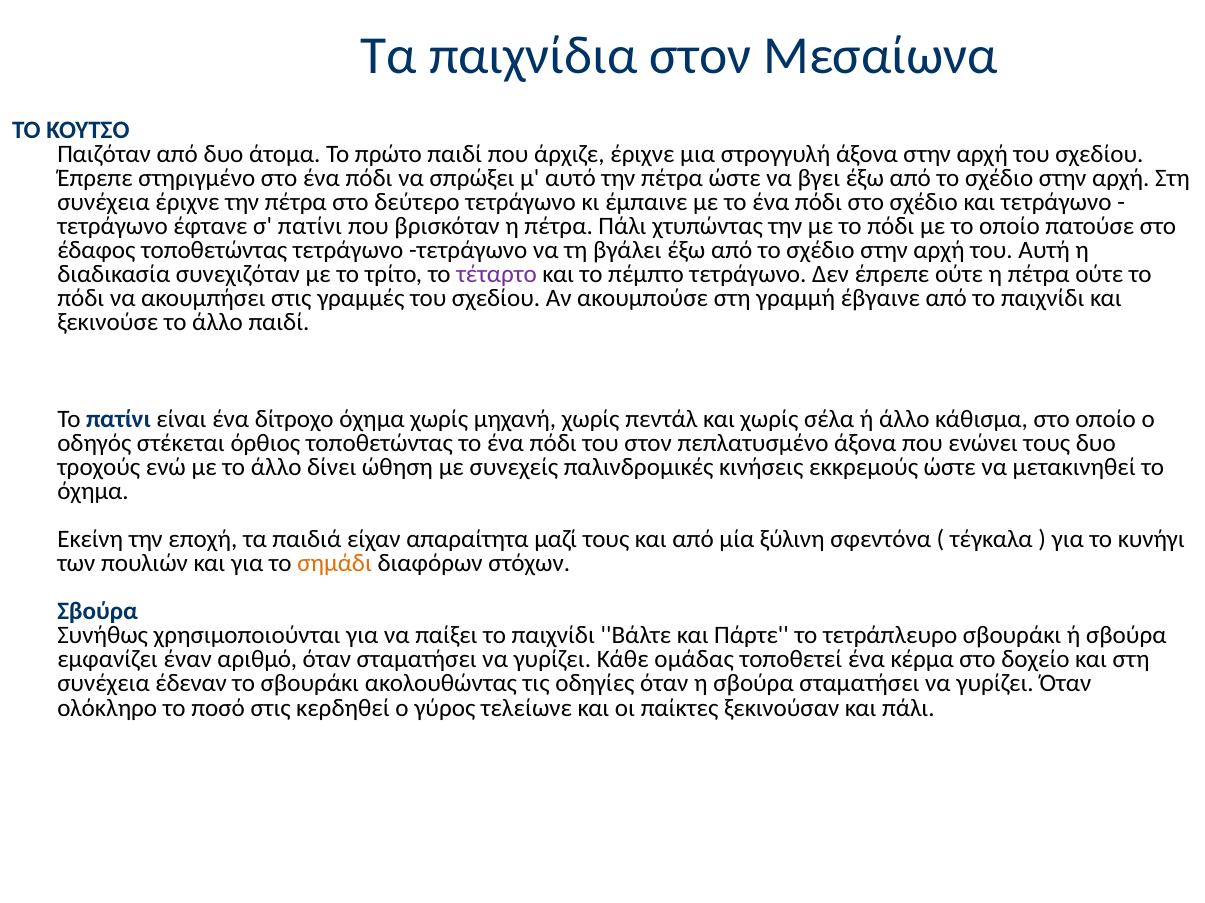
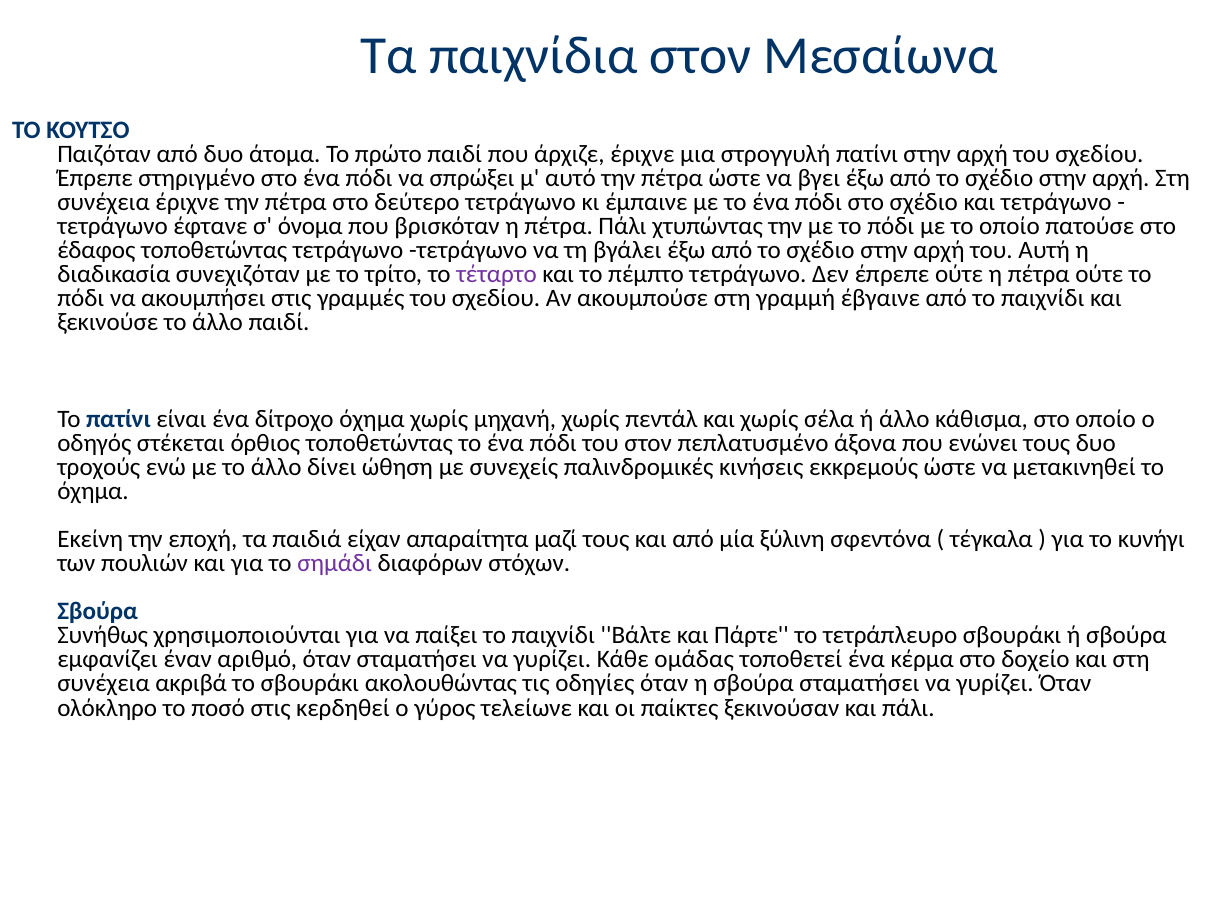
στρογγυλή άξονα: άξονα -> πατίνι (867, 154)
σ πατίνι: πατίνι -> όνομα (310, 226)
σημάδι colour: orange -> purple (335, 564)
έδεναν: έδεναν -> ακριβά (191, 684)
